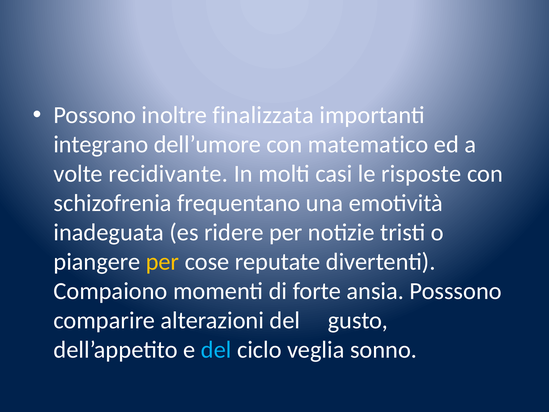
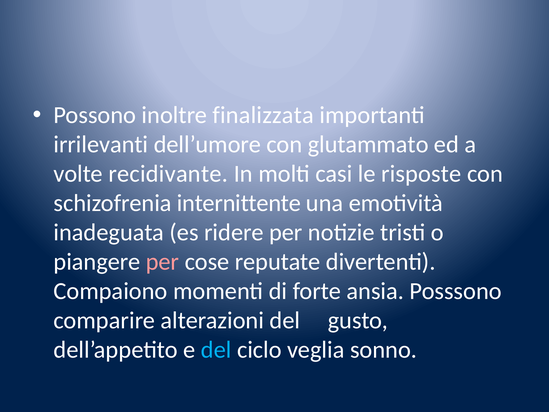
integrano: integrano -> irrilevanti (101, 144)
matematico: matematico -> glutammato (368, 144)
frequentano: frequentano -> internittente (239, 203)
per colour: yellow -> pink (162, 262)
